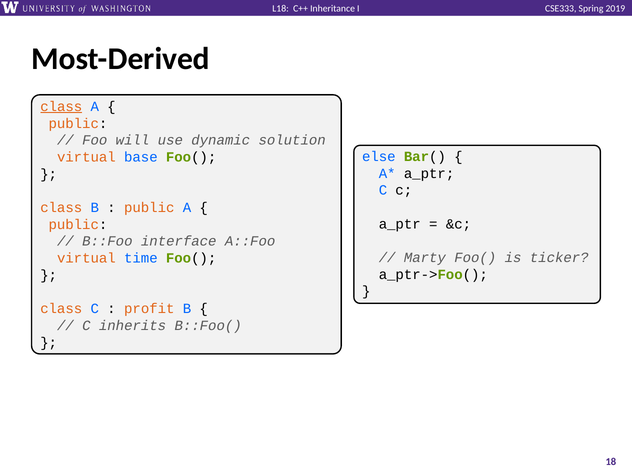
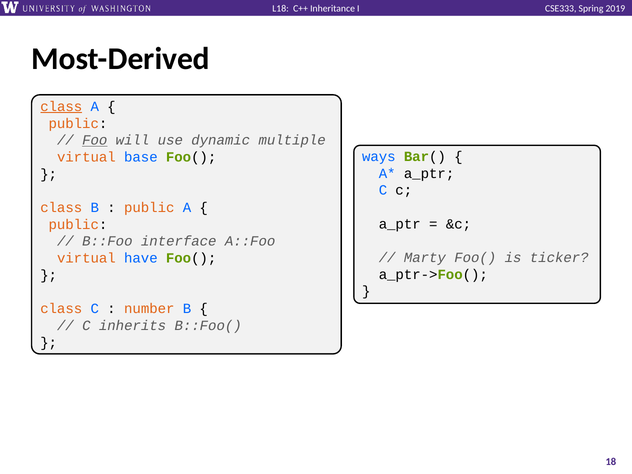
Foo underline: none -> present (95, 140)
solution: solution -> multiple (292, 140)
else: else -> ways (379, 157)
time: time -> have (141, 258)
profit: profit -> number (149, 309)
